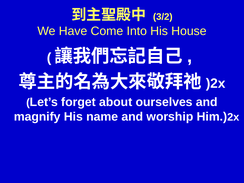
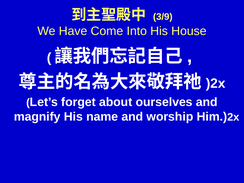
3/2: 3/2 -> 3/9 (163, 17)
